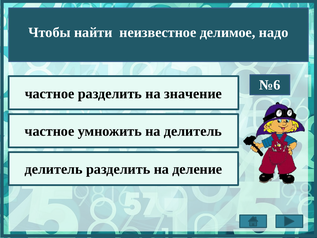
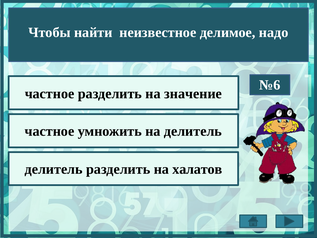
деление: деление -> халатов (197, 169)
